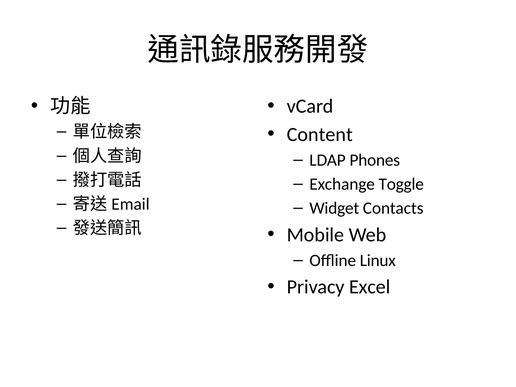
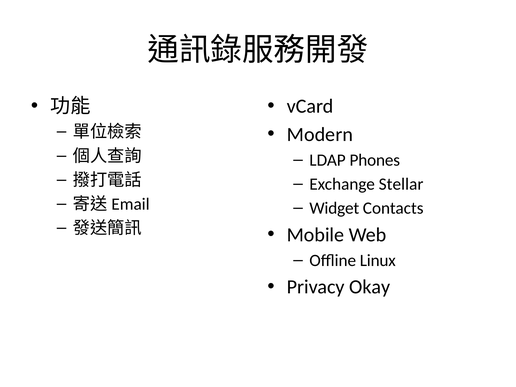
Content: Content -> Modern (320, 134)
Toggle: Toggle -> Stellar (401, 184)
Excel: Excel -> Okay (370, 287)
